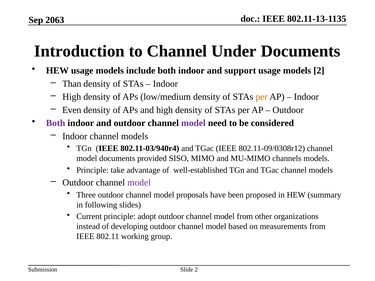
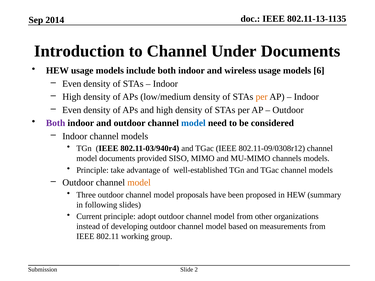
2063: 2063 -> 2014 (55, 20)
support: support -> wireless (240, 71)
models 2: 2 -> 6 (319, 71)
Than: Than -> Even (72, 84)
model colour: purple -> blue (193, 123)
model colour: purple -> orange (139, 183)
